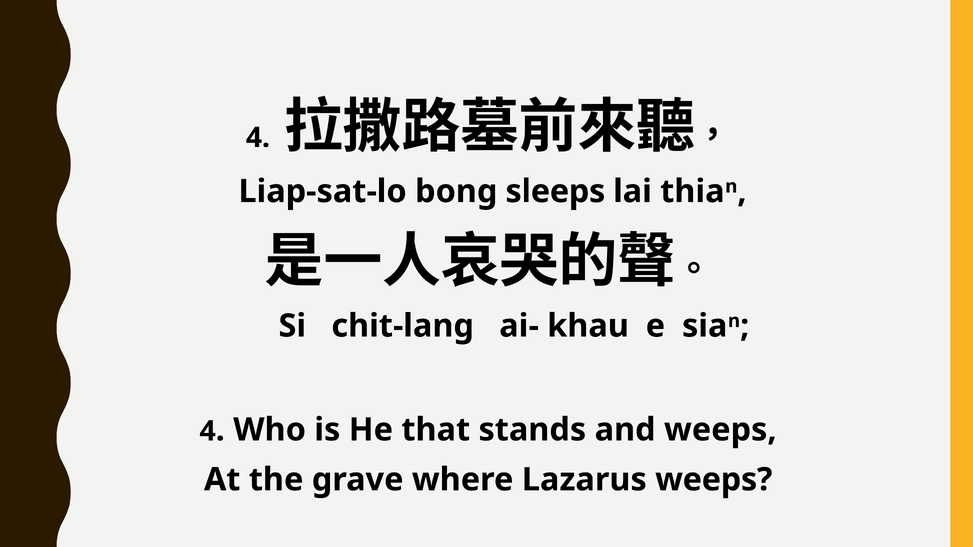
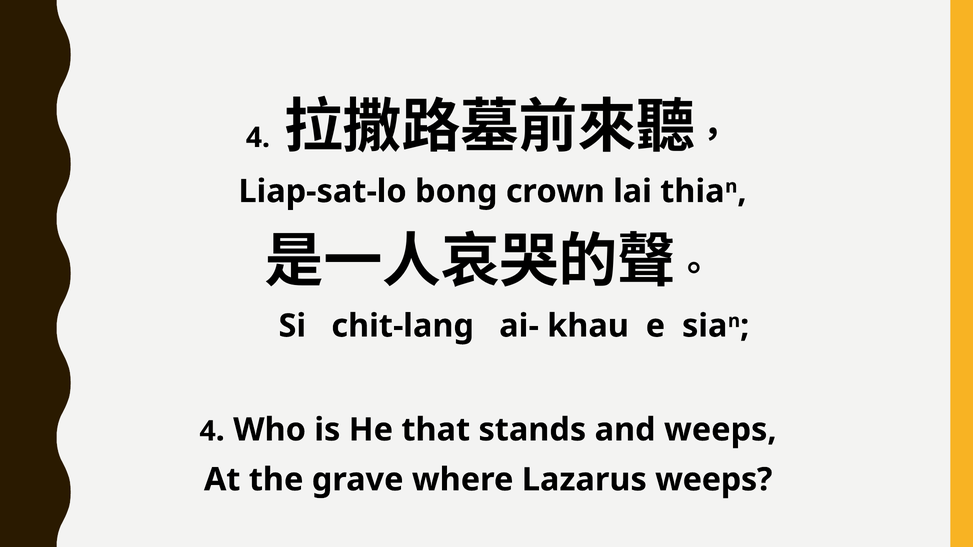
sleeps: sleeps -> crown (555, 192)
